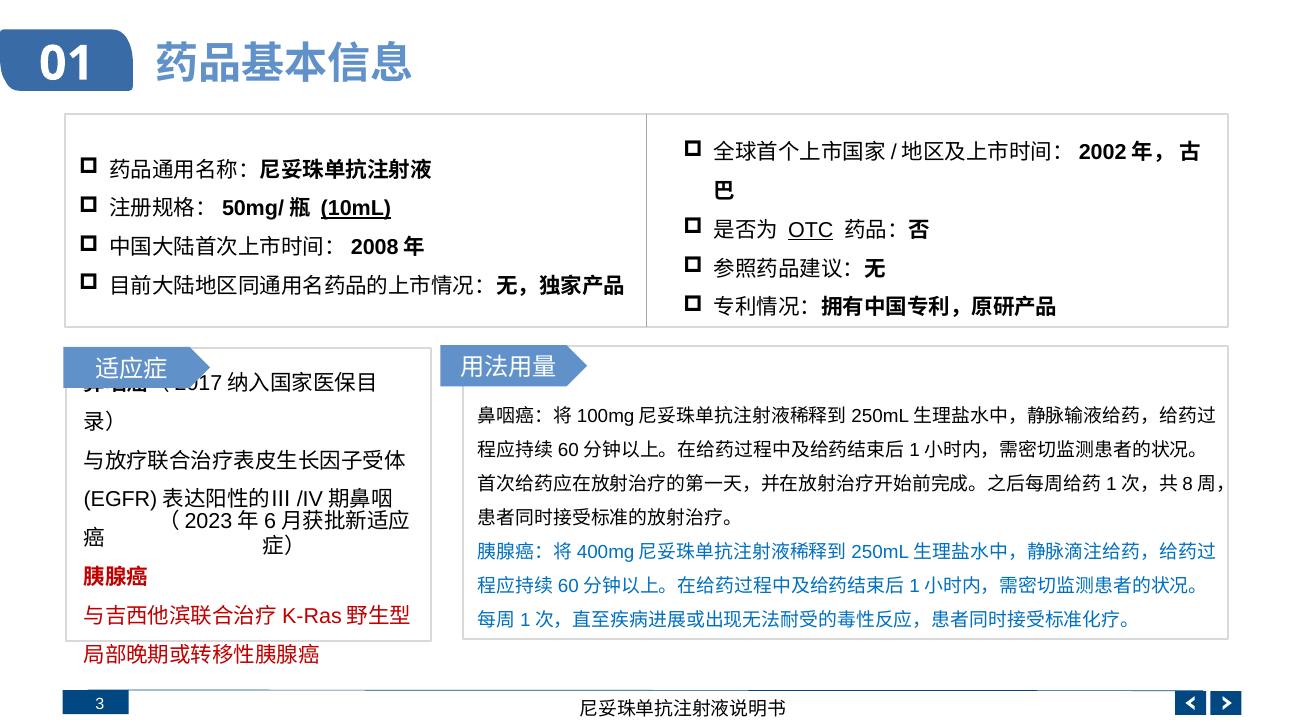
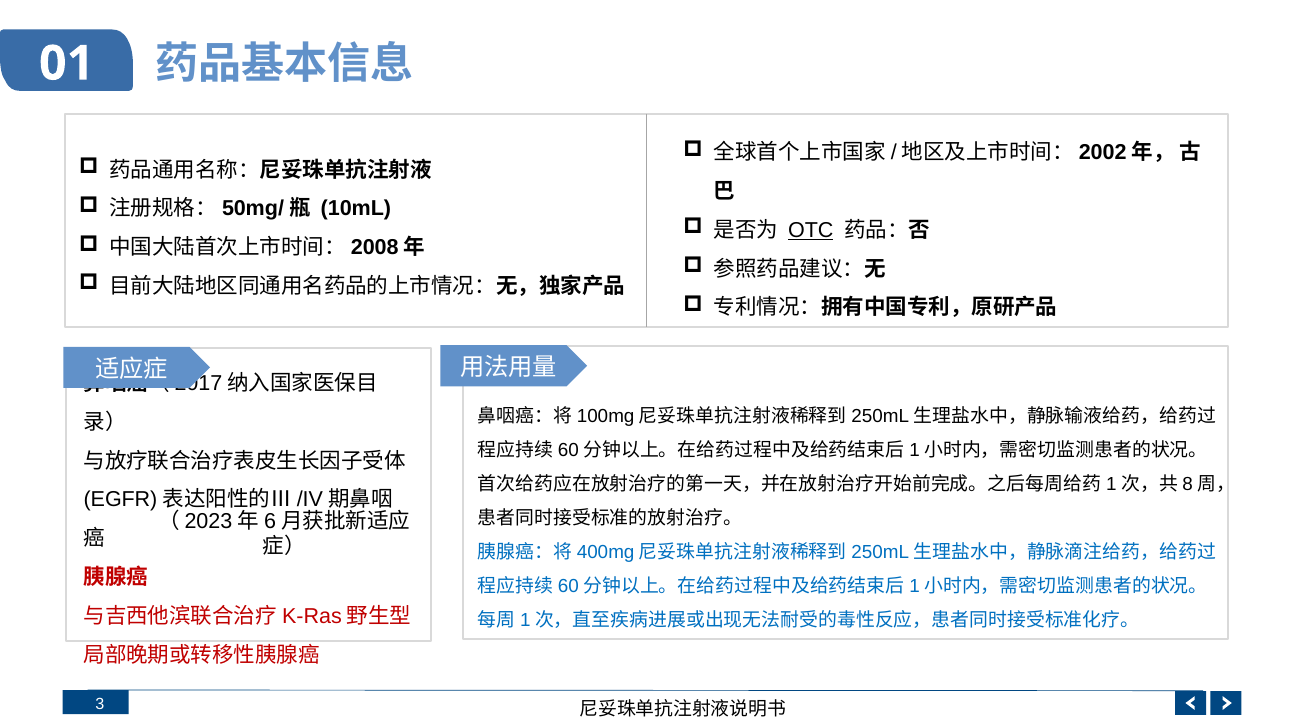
10mL underline: present -> none (356, 208)
